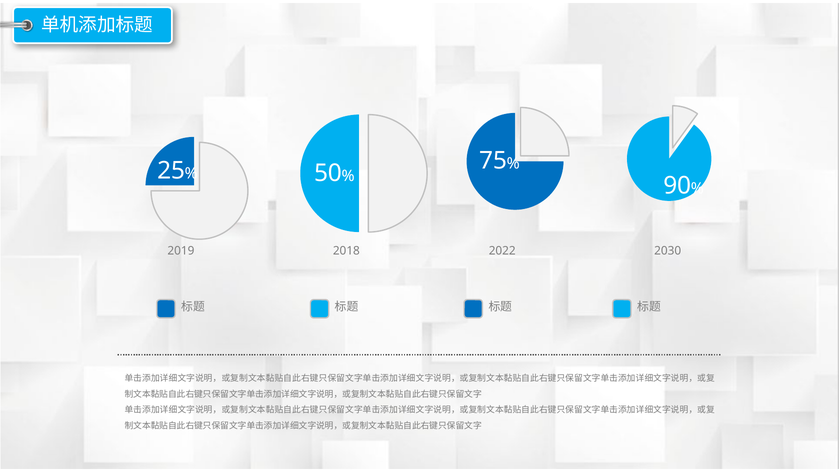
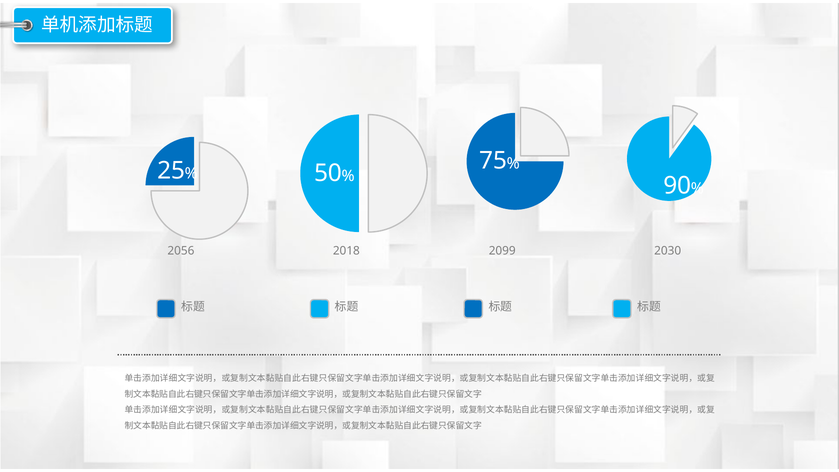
2019: 2019 -> 2056 (181, 251)
2022: 2022 -> 2099 (502, 251)
